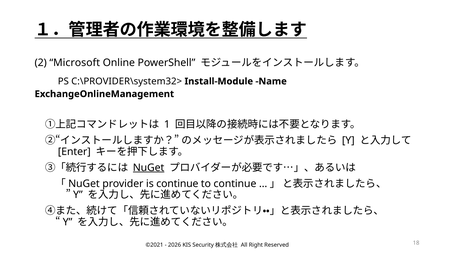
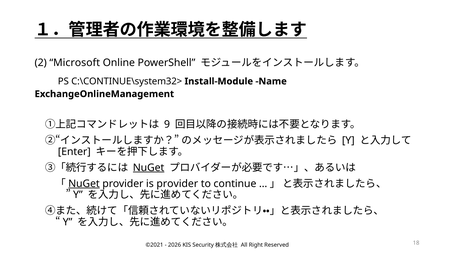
C:\PROVIDER\system32>: C:\PROVIDER\system32> -> C:\CONTINUE\system32> (127, 81)
1: 1 -> 9 (167, 125)
NuGet underline: none -> present (84, 184)
is continue: continue -> provider (177, 184)
